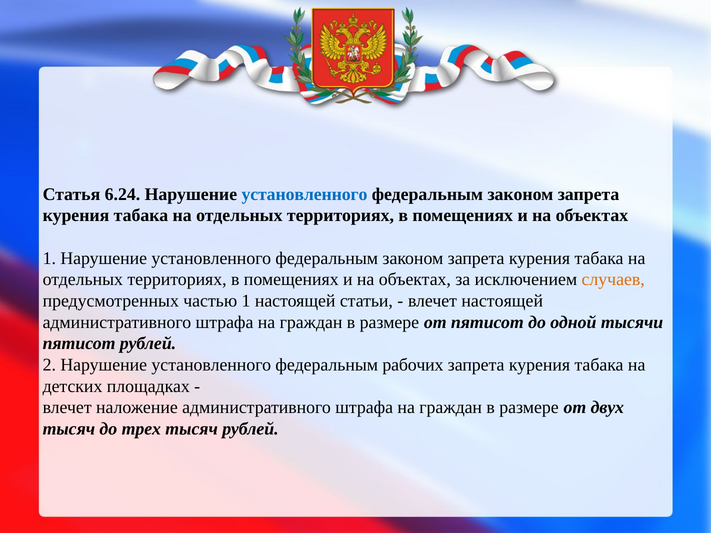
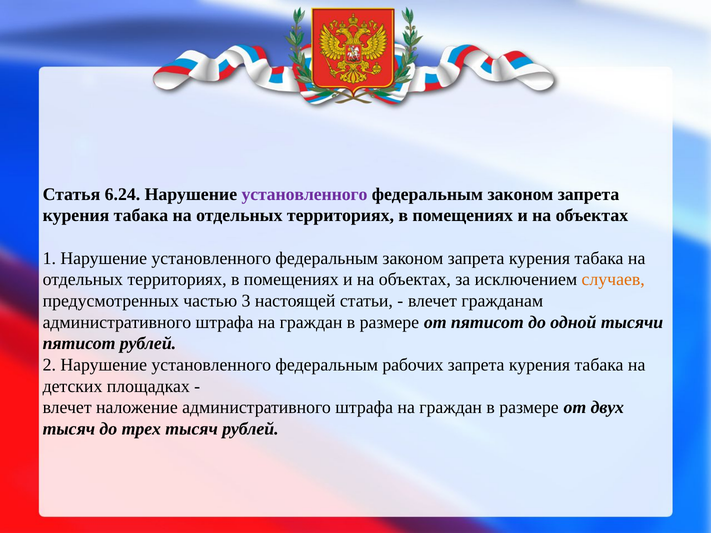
установленного colour: blue -> purple (304, 194)
частью 1: 1 -> 3 (246, 301)
влечет настоящей: настоящей -> гражданам (502, 301)
